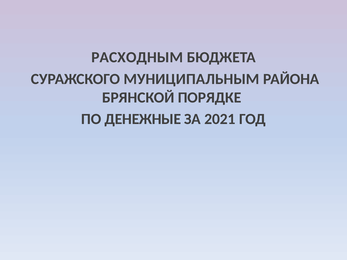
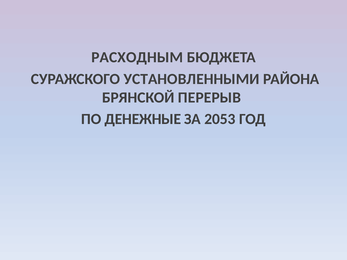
МУНИЦИПАЛЬНЫМ: МУНИЦИПАЛЬНЫМ -> УСТАНОВЛЕННЫМИ (192, 79)
ПОРЯДКЕ: ПОРЯДКЕ -> ПЕРЕРЫВ (209, 98)
2021: 2021 -> 2053 (220, 119)
